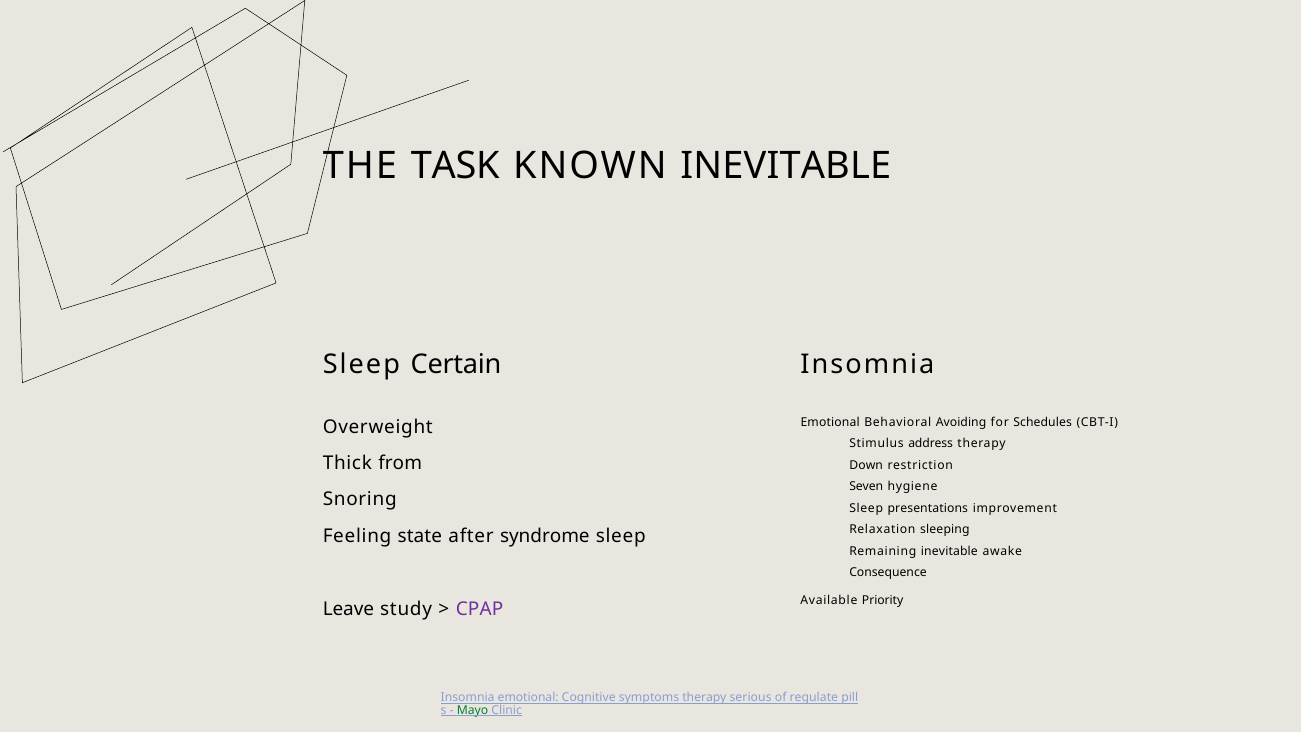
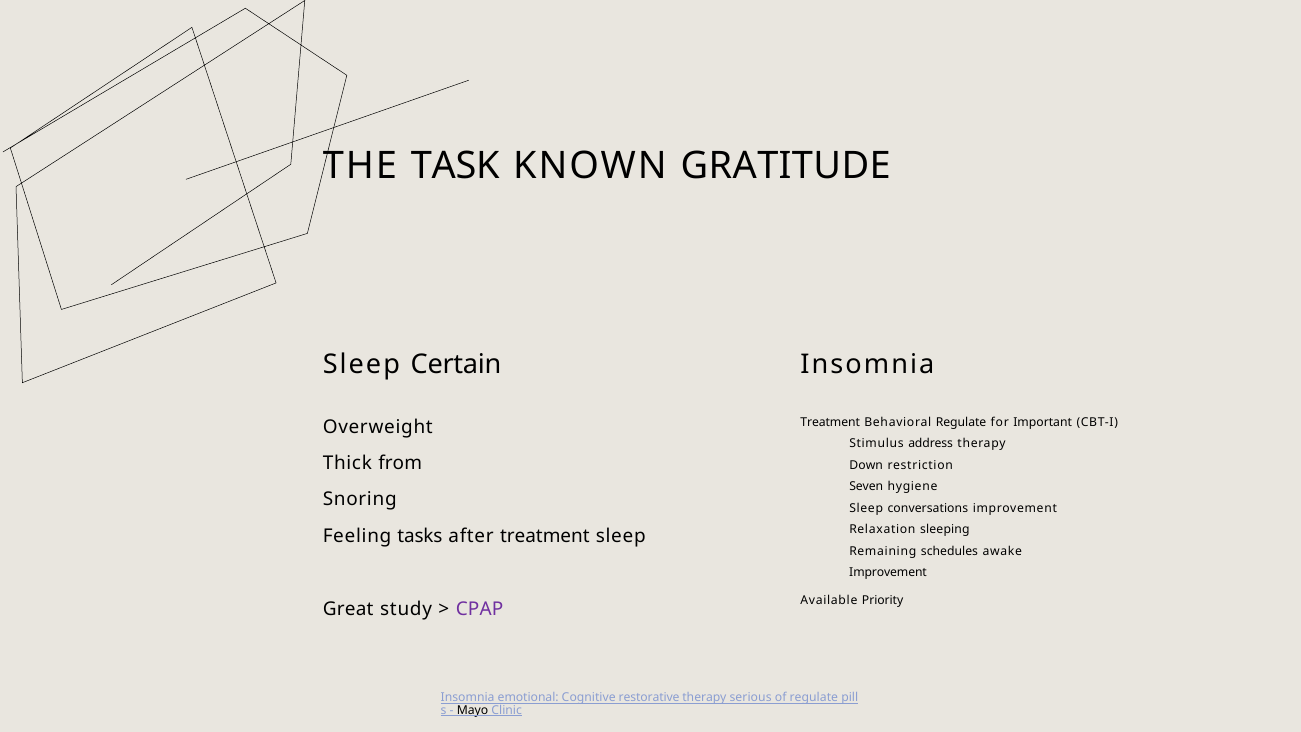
KNOWN INEVITABLE: INEVITABLE -> GRATITUDE (786, 166)
Emotional: Emotional -> Treatment (830, 422)
Behavioral Avoiding: Avoiding -> Regulate (961, 422)
Schedules: Schedules -> Important (1043, 422)
presentations: presentations -> conversations (928, 508)
state: state -> tasks (420, 536)
after syndrome: syndrome -> treatment (545, 536)
Remaining inevitable: inevitable -> schedules (949, 551)
Consequence: Consequence -> Improvement (888, 572)
Leave: Leave -> Great (348, 609)
symptoms: symptoms -> restorative (649, 698)
Mayo colour: green -> black (473, 710)
